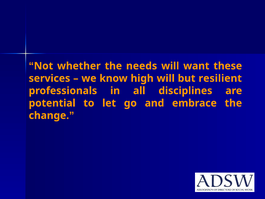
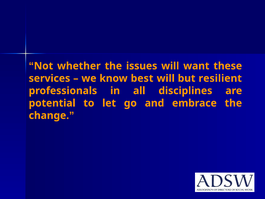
needs: needs -> issues (142, 66)
high: high -> best (142, 78)
